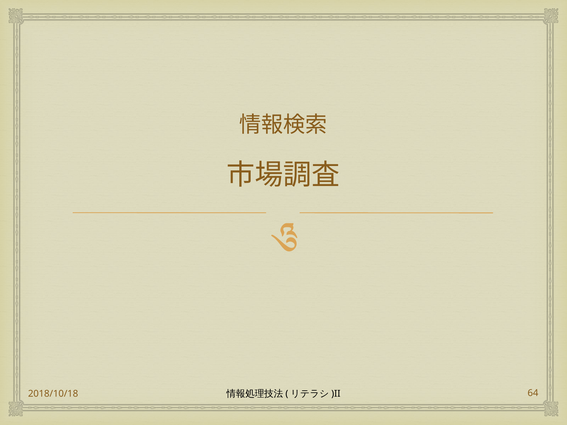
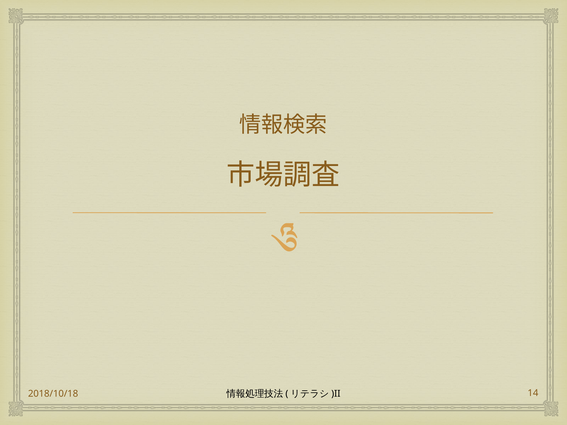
64: 64 -> 14 (533, 393)
